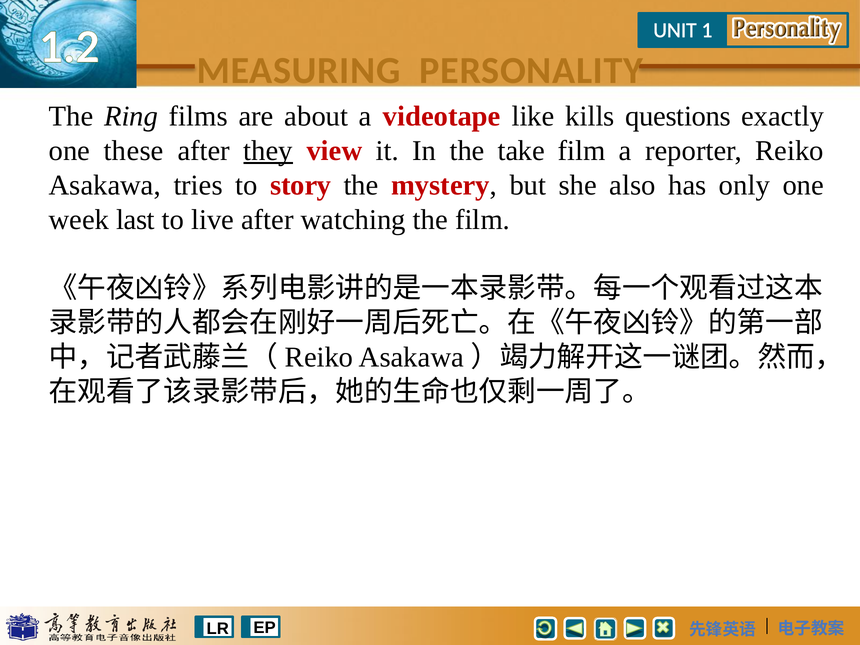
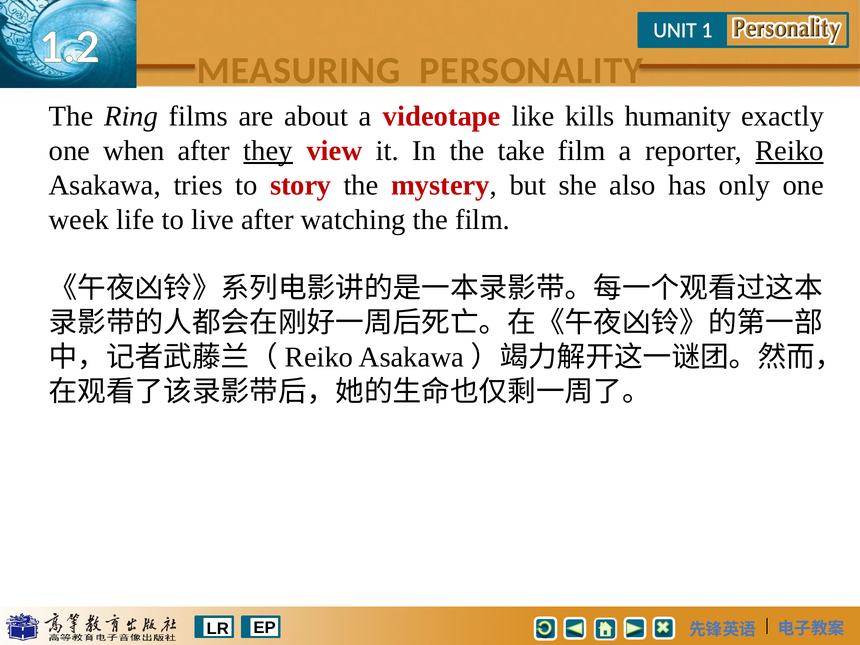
questions: questions -> humanity (678, 116)
these: these -> when (134, 151)
Reiko underline: none -> present (790, 151)
last: last -> life (135, 220)
